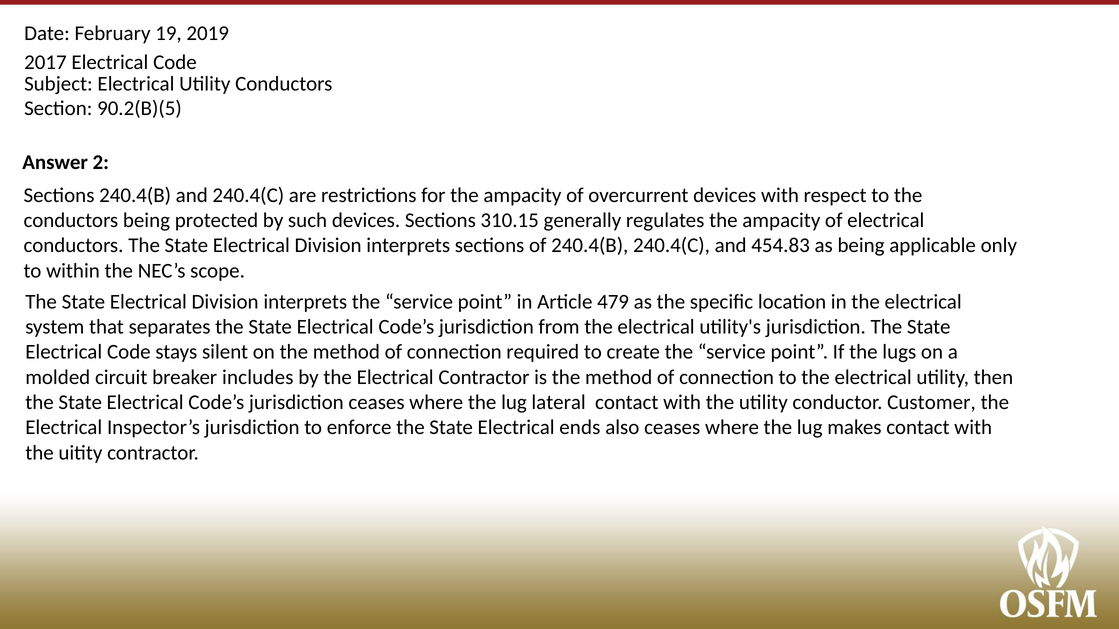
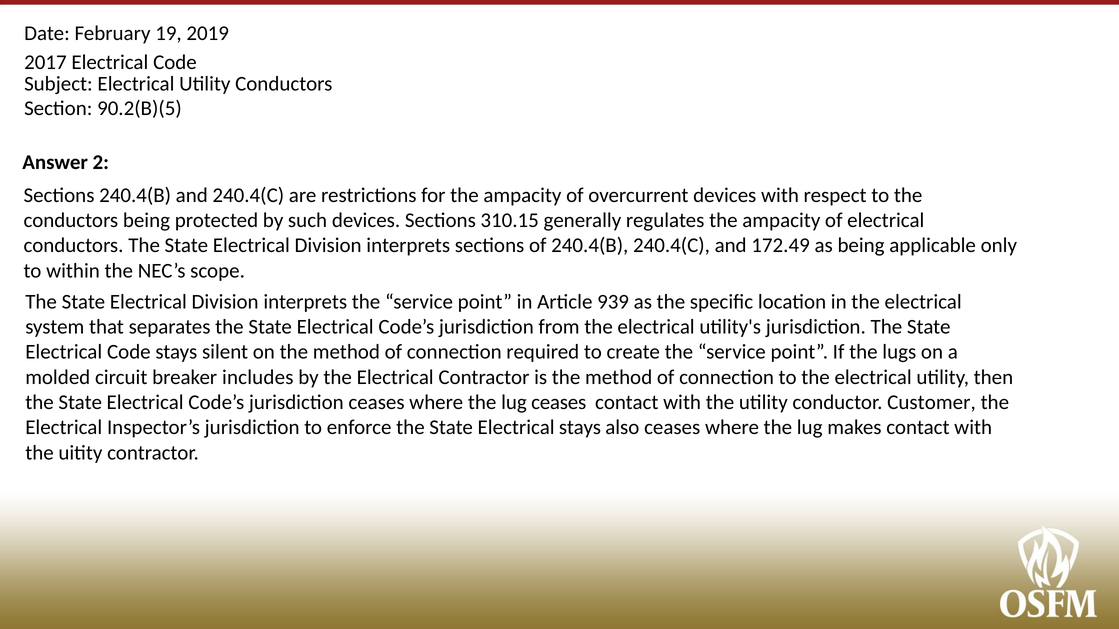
454.83: 454.83 -> 172.49 (781, 246)
479: 479 -> 939 (613, 302)
lug lateral: lateral -> ceases (559, 403)
Electrical ends: ends -> stays (580, 428)
